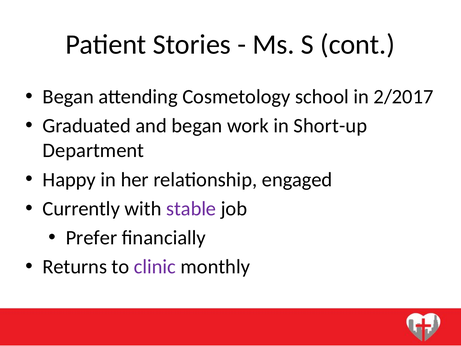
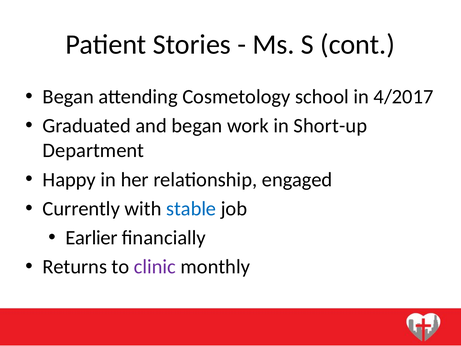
2/2017: 2/2017 -> 4/2017 (404, 97)
stable colour: purple -> blue (191, 209)
Prefer: Prefer -> Earlier (92, 238)
